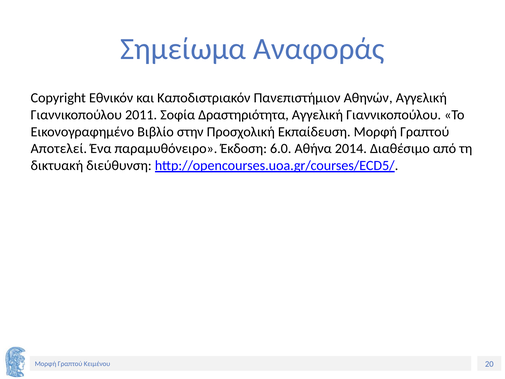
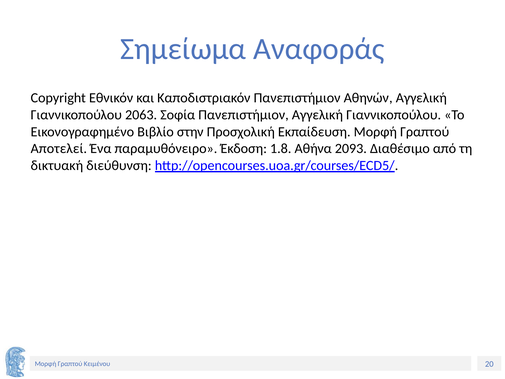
2011: 2011 -> 2063 (141, 115)
Σοφία Δραστηριότητα: Δραστηριότητα -> Πανεπιστήμιον (243, 115)
6.0: 6.0 -> 1.8 (281, 149)
2014: 2014 -> 2093 (351, 149)
